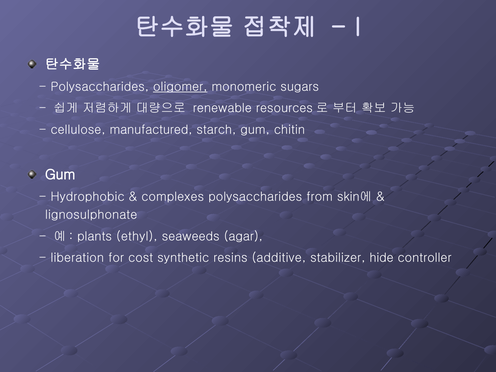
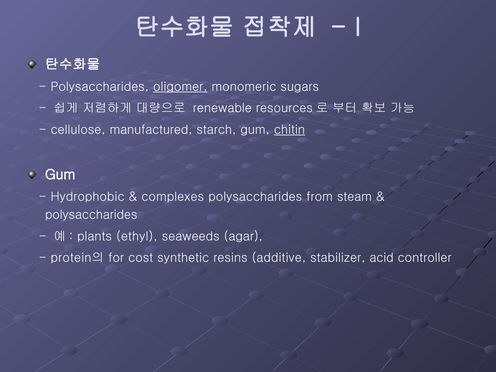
chitin underline: none -> present (289, 130)
skin에: skin에 -> steam (354, 197)
lignosulphonate: lignosulphonate -> polysaccharides (91, 215)
liberation: liberation -> protein의 (77, 258)
hide: hide -> acid (382, 258)
